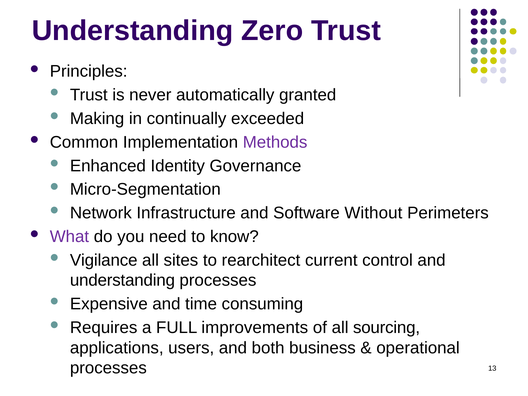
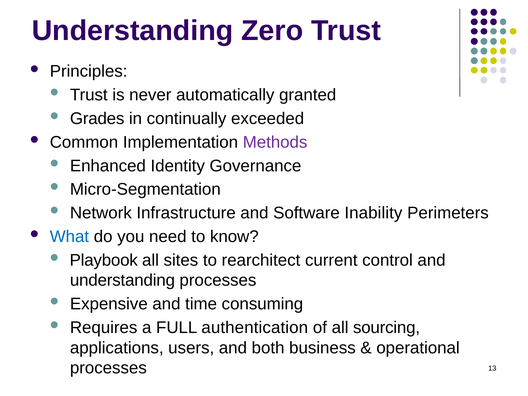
Making: Making -> Grades (97, 119)
Without: Without -> Inability (373, 213)
What colour: purple -> blue (69, 237)
Vigilance: Vigilance -> Playbook (104, 260)
improvements: improvements -> authentication (255, 328)
